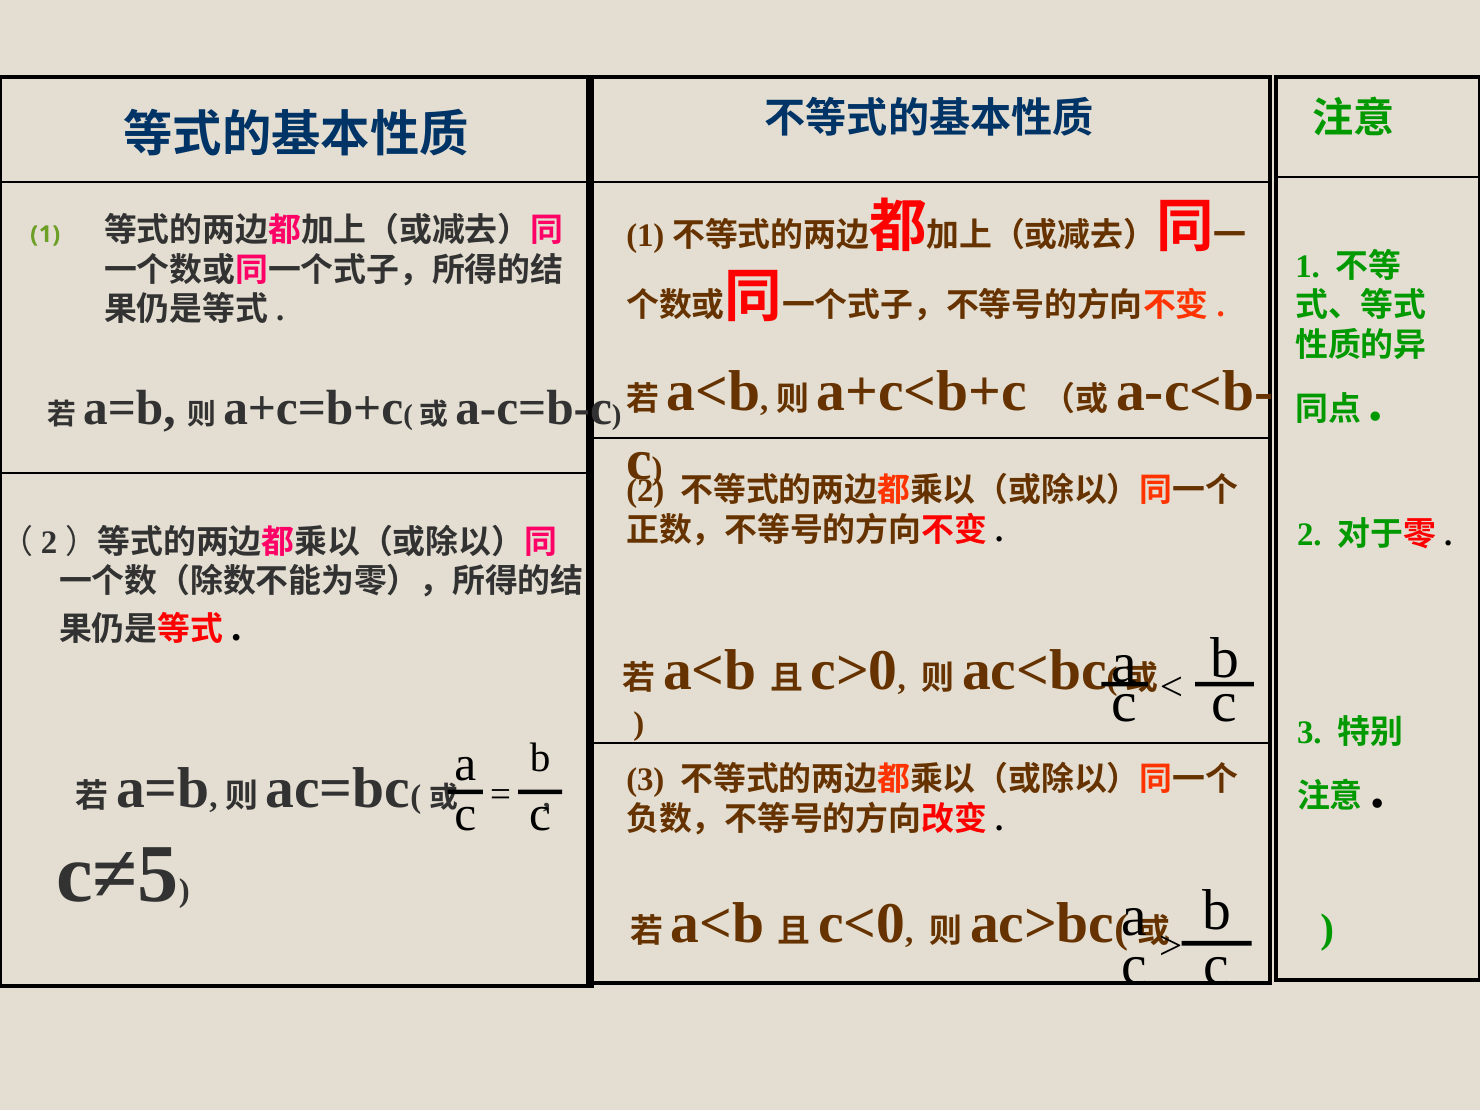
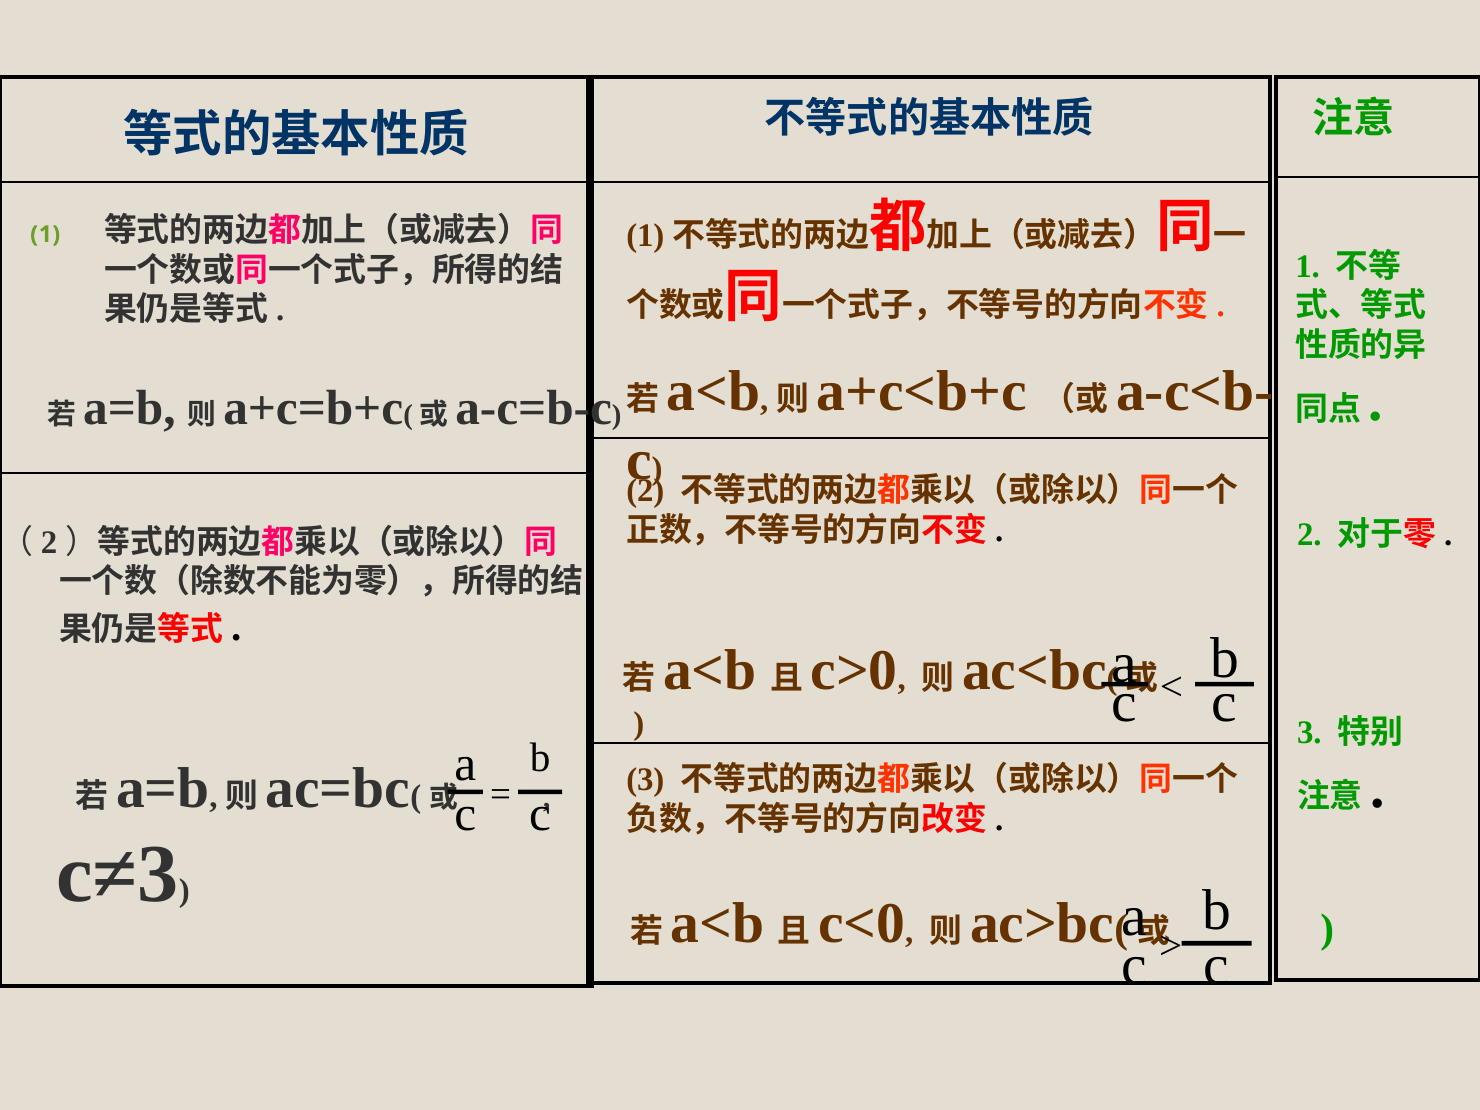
c≠5: c≠5 -> c≠3 (118, 874)
